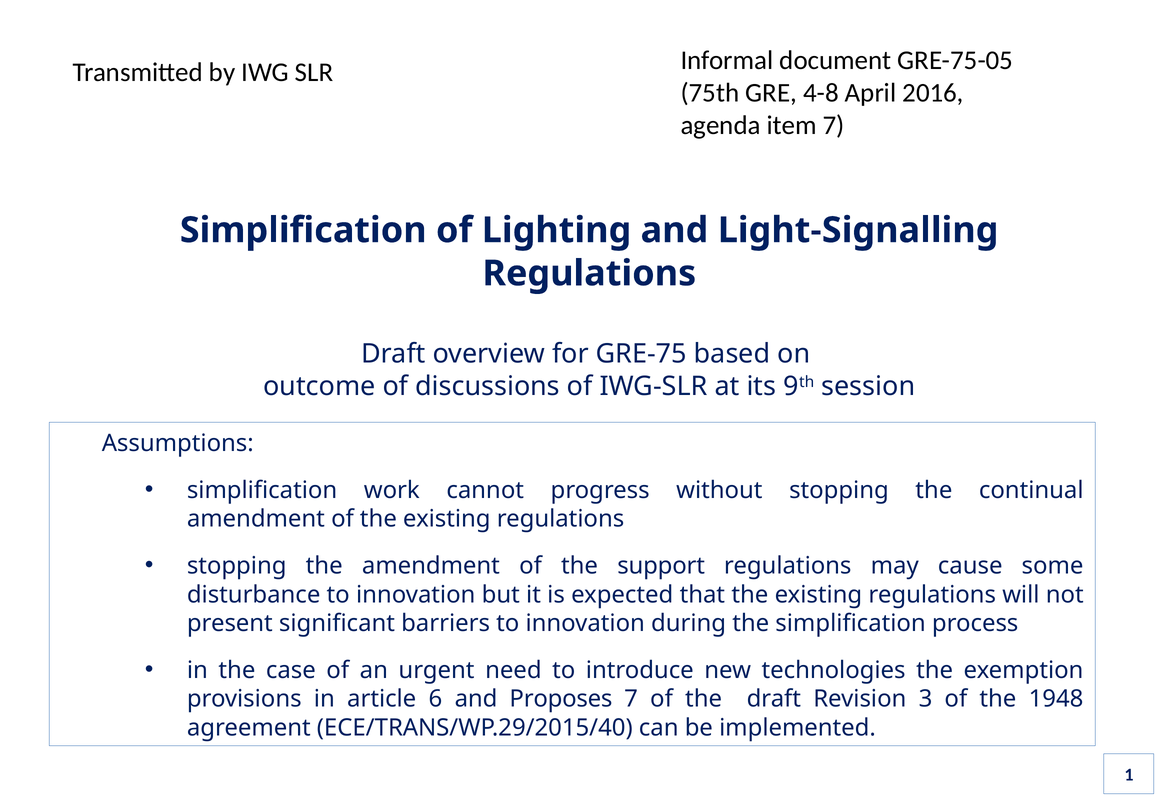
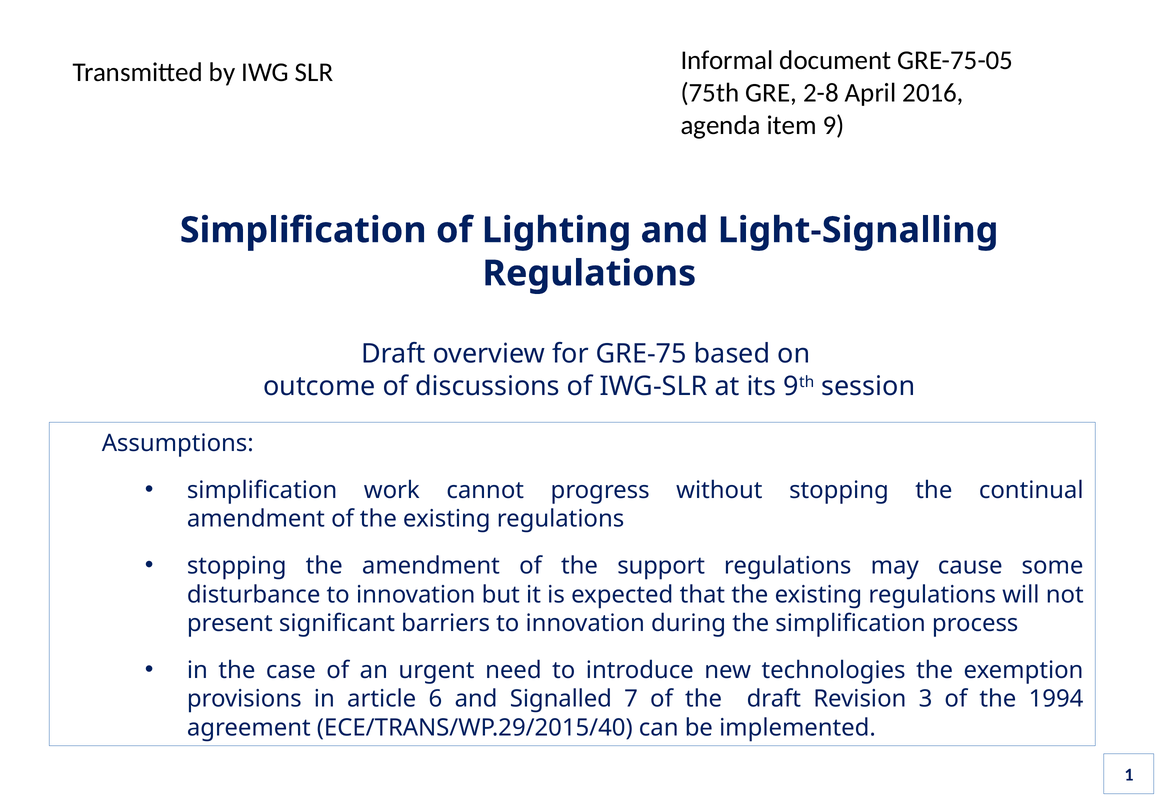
4-8: 4-8 -> 2-8 (821, 93)
item 7: 7 -> 9 (834, 125)
Proposes: Proposes -> Signalled (561, 699)
1948: 1948 -> 1994 (1056, 699)
